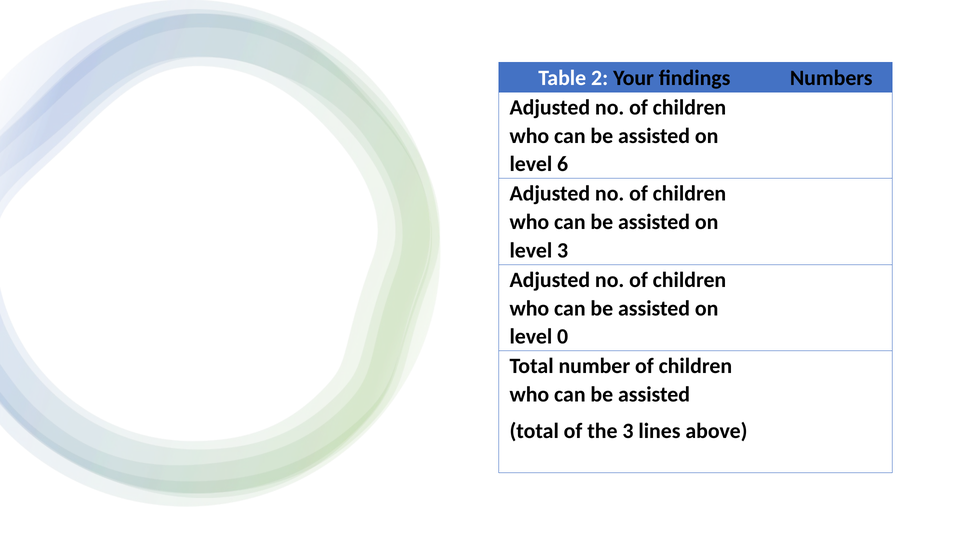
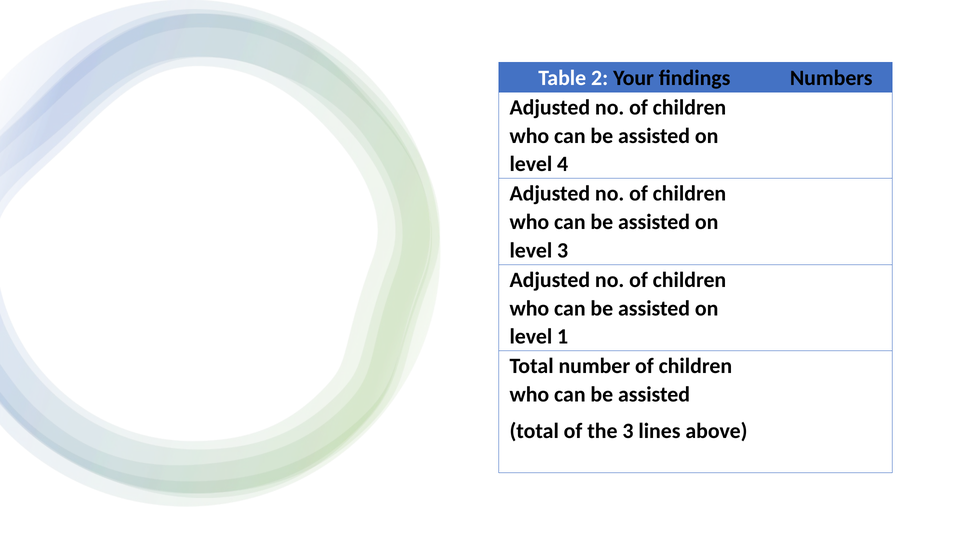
6: 6 -> 4 (563, 164)
0: 0 -> 1 (563, 337)
